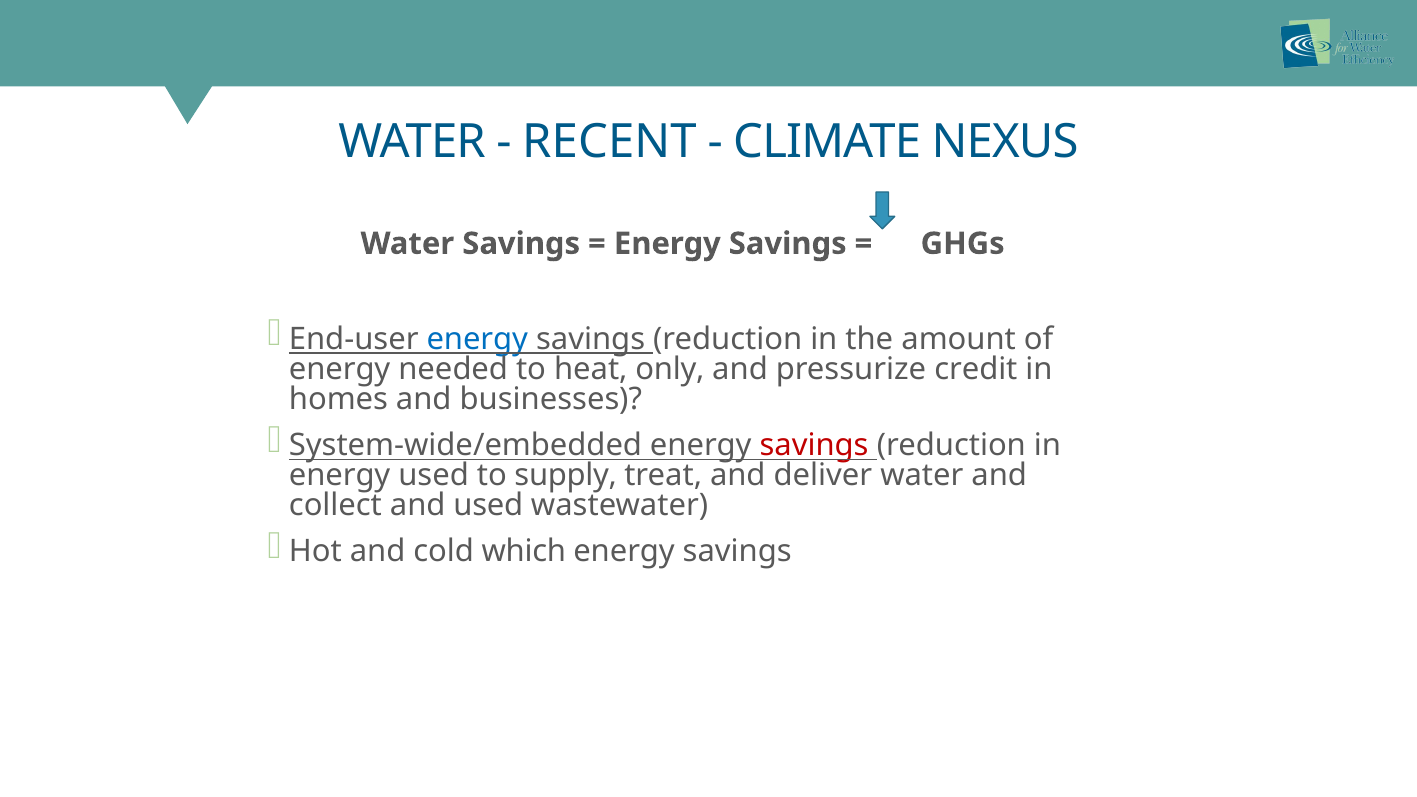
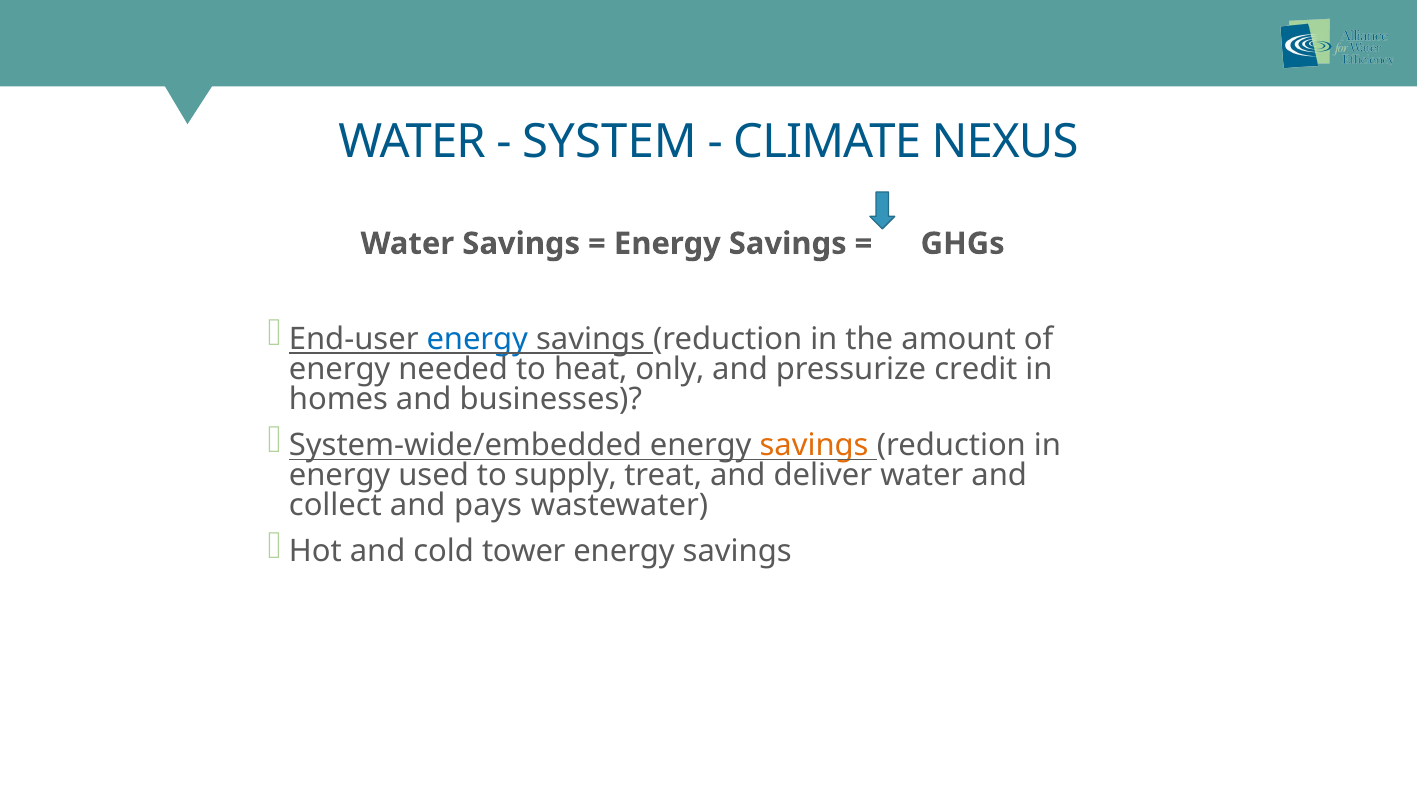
RECENT: RECENT -> SYSTEM (609, 142)
savings colour: red -> orange (814, 445)
and used: used -> pays (488, 506)
which: which -> tower (524, 552)
